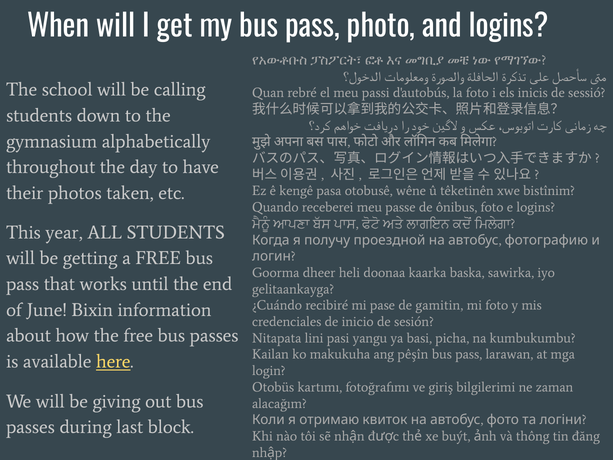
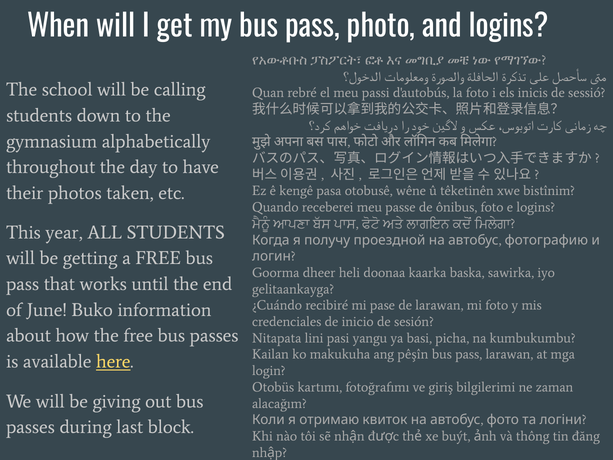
de gamitin: gamitin -> larawan (439, 305)
Bixin: Bixin -> Buko (92, 310)
